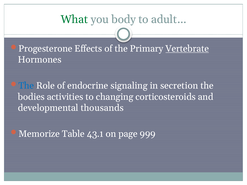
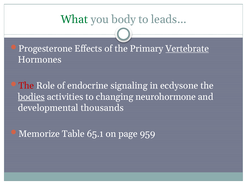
adult…: adult… -> leads… (169, 19)
The colour: blue -> red (26, 86)
secretion: secretion -> ecdysone (179, 86)
bodies underline: none -> present (31, 97)
corticosteroids: corticosteroids -> neurohormone (166, 97)
43.1: 43.1 -> 65.1 (95, 134)
999: 999 -> 959 (148, 134)
